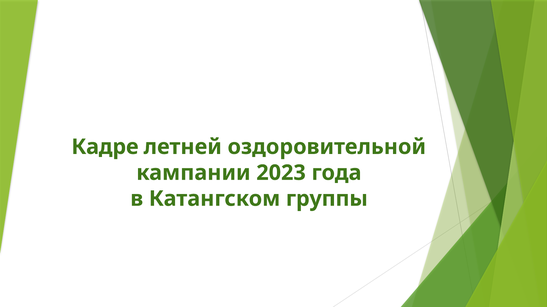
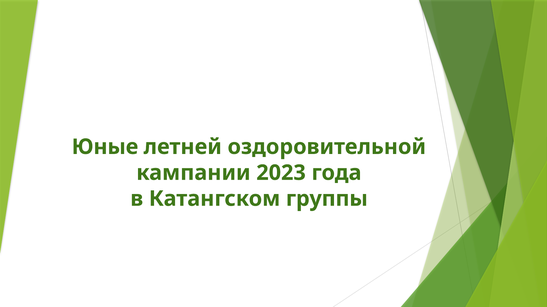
Кадре: Кадре -> Юные (105, 147)
